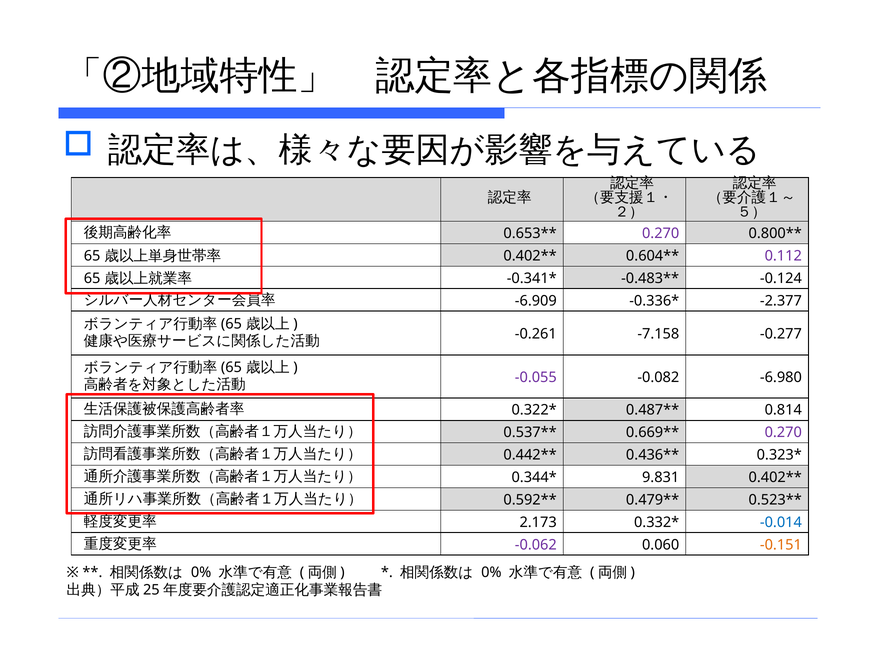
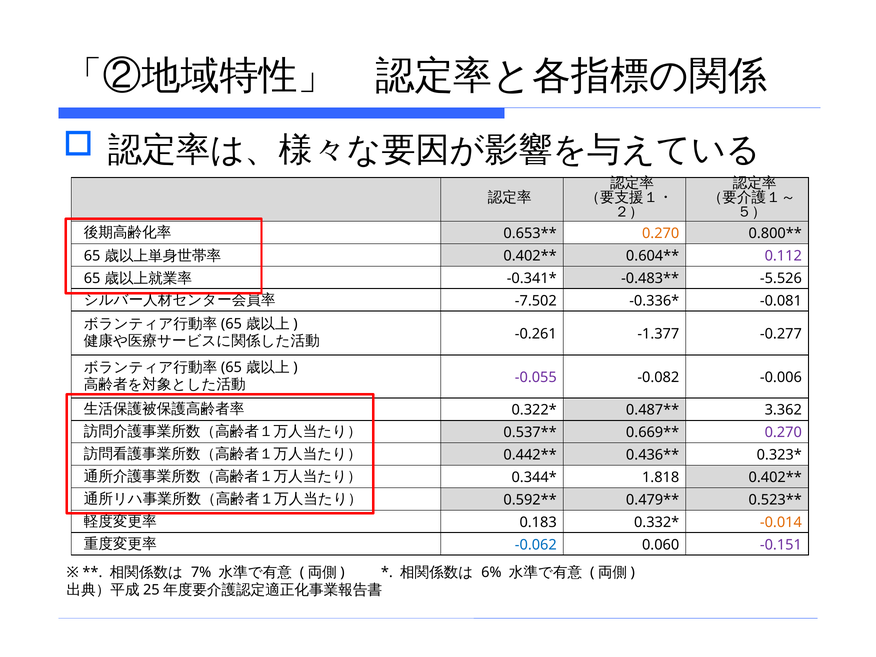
0.270 colour: purple -> orange (661, 233)
-0.124: -0.124 -> -5.526 (781, 278)
-6.909: -6.909 -> -7.502 (536, 301)
-2.377: -2.377 -> -0.081 (781, 301)
-7.158: -7.158 -> -1.377 (658, 334)
-6.980: -6.980 -> -0.006 (781, 377)
0.814: 0.814 -> 3.362 (783, 410)
9.831: 9.831 -> 1.818 (661, 477)
2.173: 2.173 -> 0.183 (538, 522)
-0.014 colour: blue -> orange (781, 522)
-0.062 colour: purple -> blue (536, 545)
-0.151 colour: orange -> purple (781, 545)
0%: 0% -> 7% (201, 572)
0%: 0% -> 6% (491, 572)
